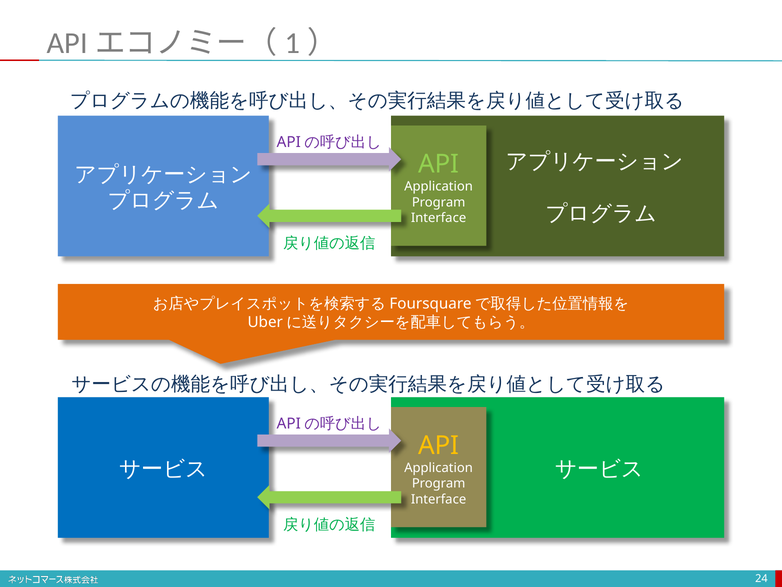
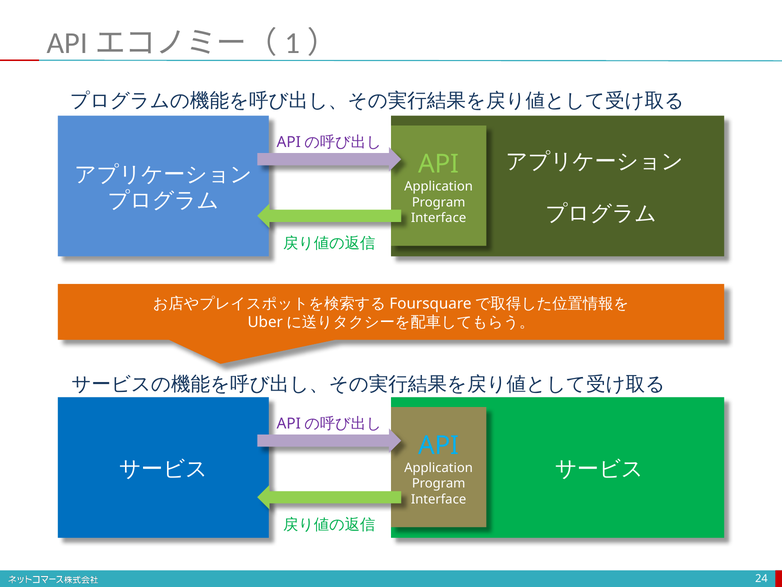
API colour: yellow -> light blue (439, 445)
